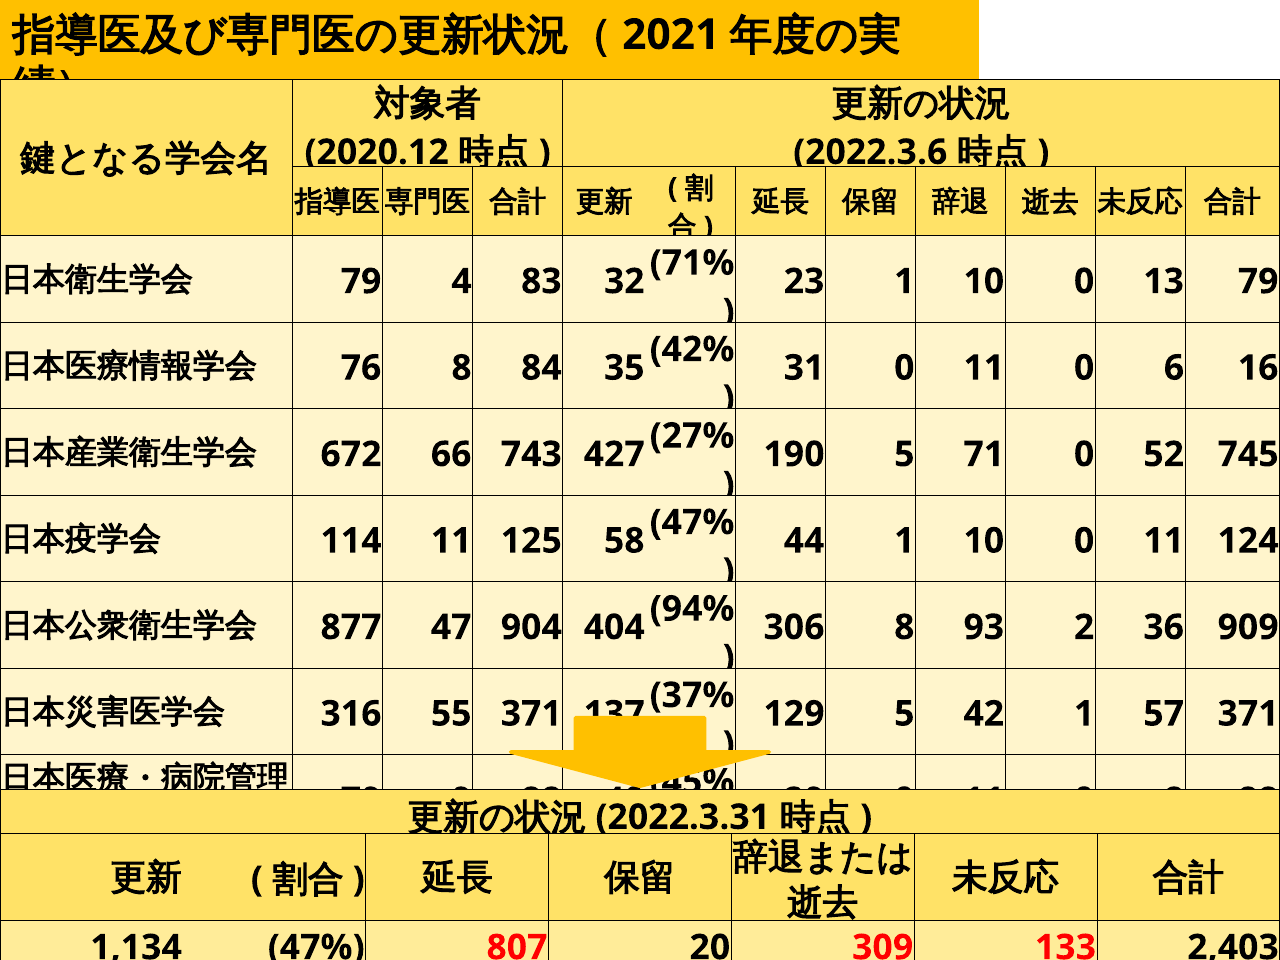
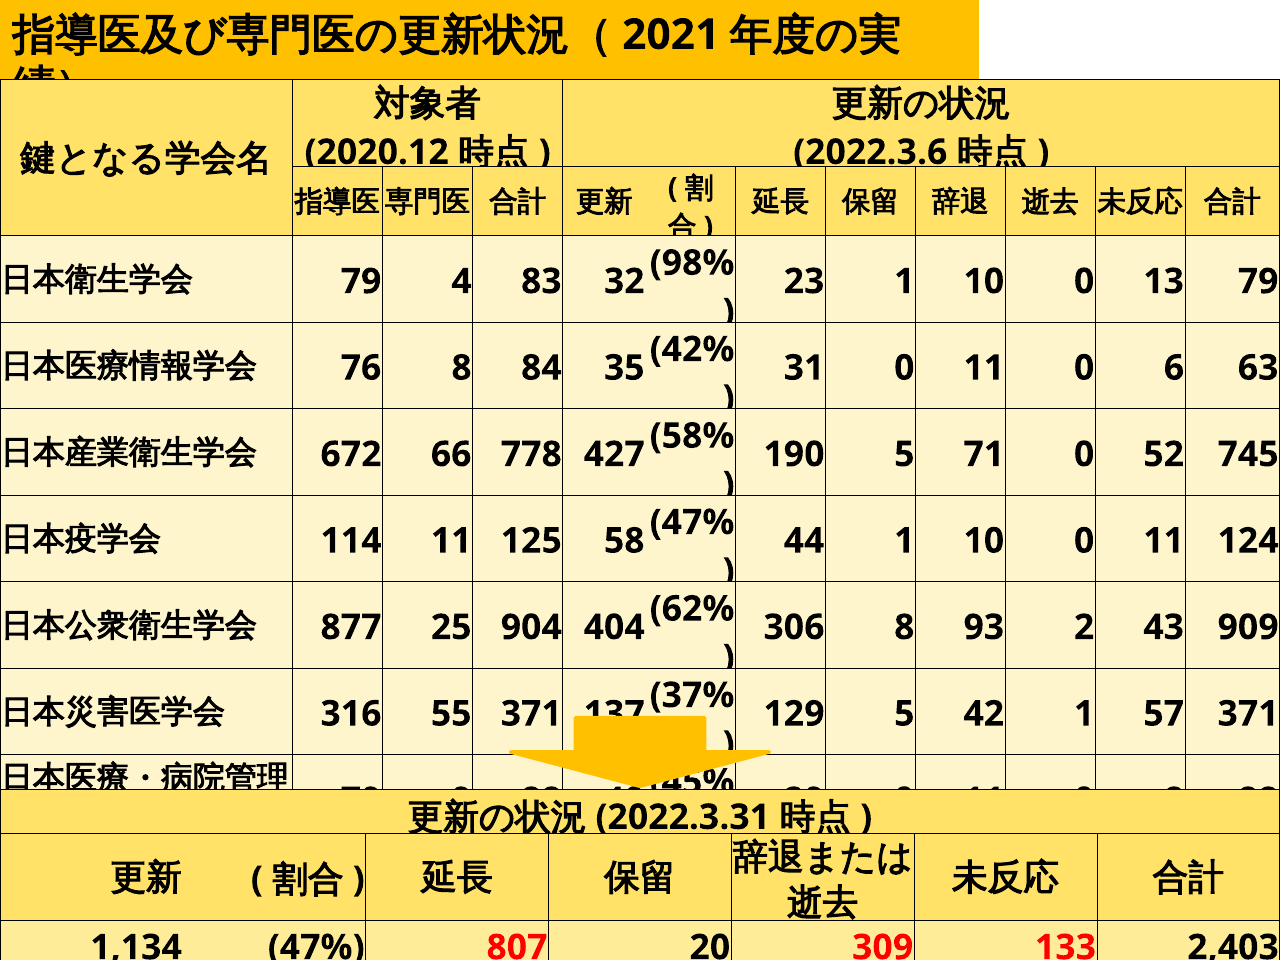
71%: 71% -> 98% (692, 263)
16: 16 -> 63 (1258, 368)
27%: 27% -> 58% (692, 436)
743: 743 -> 778 (531, 454)
94%: 94% -> 62% (692, 609)
47: 47 -> 25 (451, 627)
36: 36 -> 43 (1164, 627)
